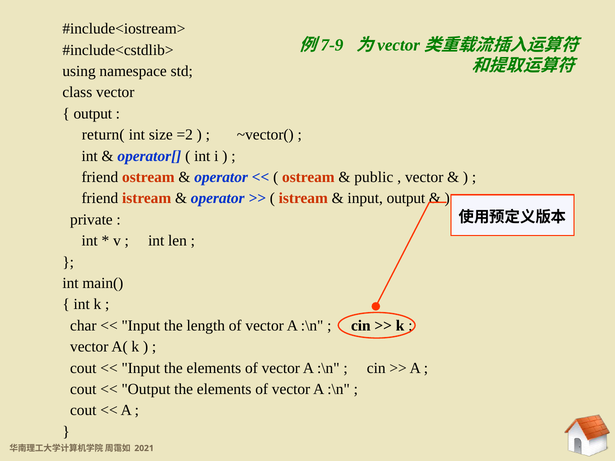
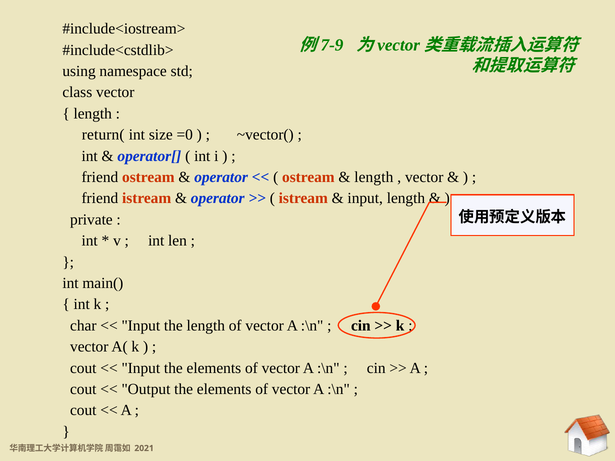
output: output -> length (93, 114)
=2: =2 -> =0 (185, 135)
public: public -> length (374, 177)
input output: output -> length (406, 198)
